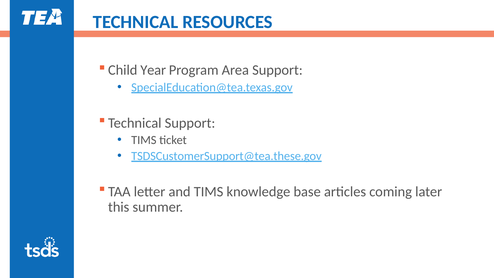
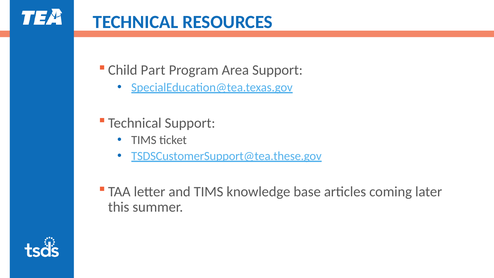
Year: Year -> Part (153, 70)
